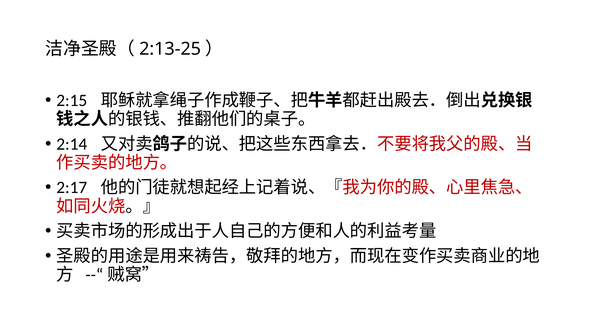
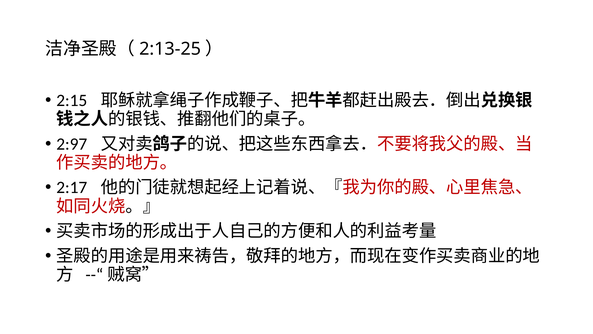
2:14: 2:14 -> 2:97 (72, 144)
